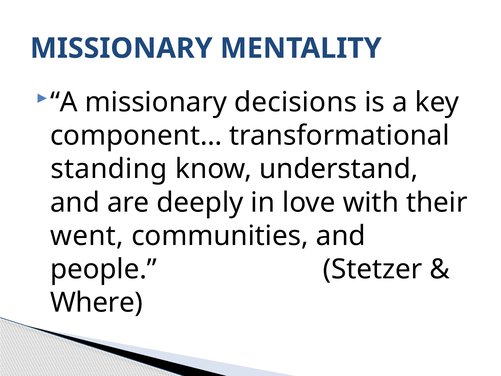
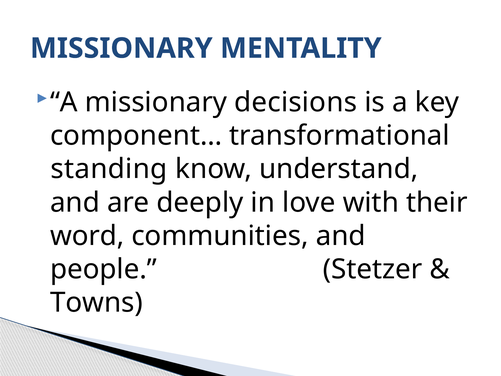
went: went -> word (87, 236)
Where: Where -> Towns (96, 303)
